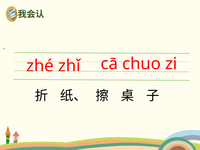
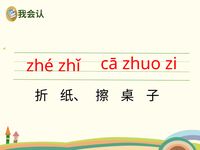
chuo: chuo -> zhuo (142, 64)
